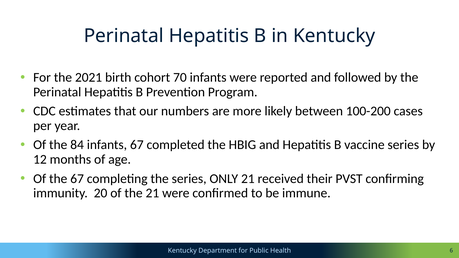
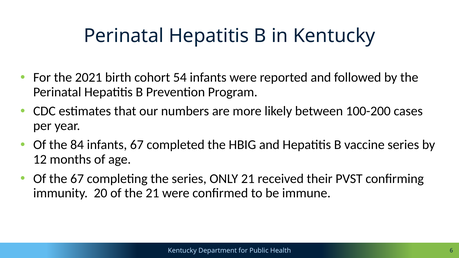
70: 70 -> 54 (180, 78)
